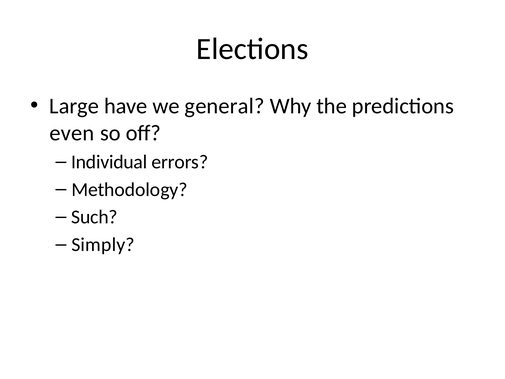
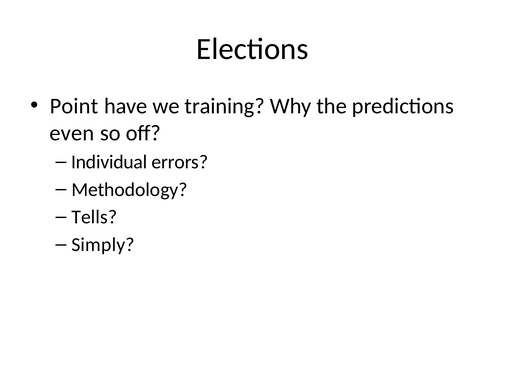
Large: Large -> Point (74, 106)
general: general -> training (225, 106)
Such: Such -> Tells (94, 217)
